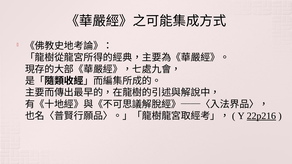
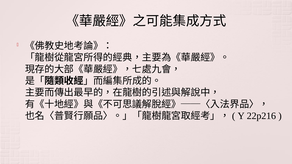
22p216 underline: present -> none (261, 116)
